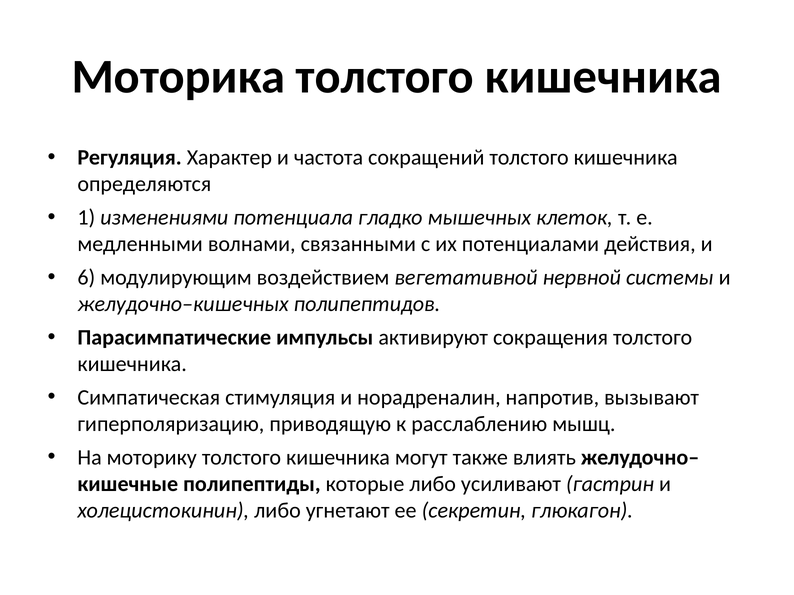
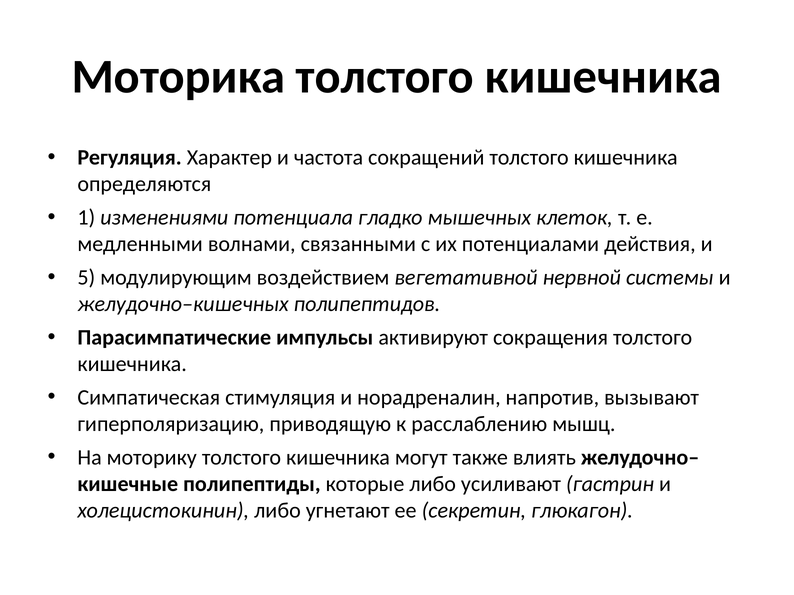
6: 6 -> 5 (86, 278)
